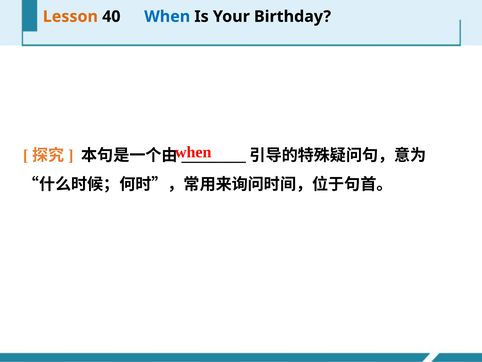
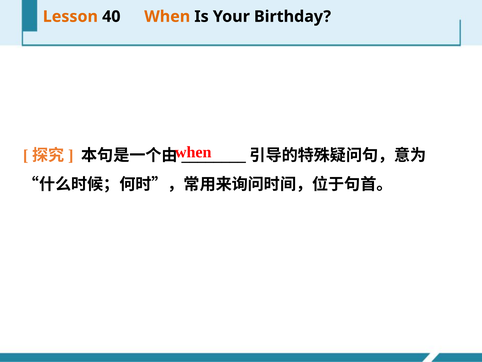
When colour: blue -> orange (167, 17)
